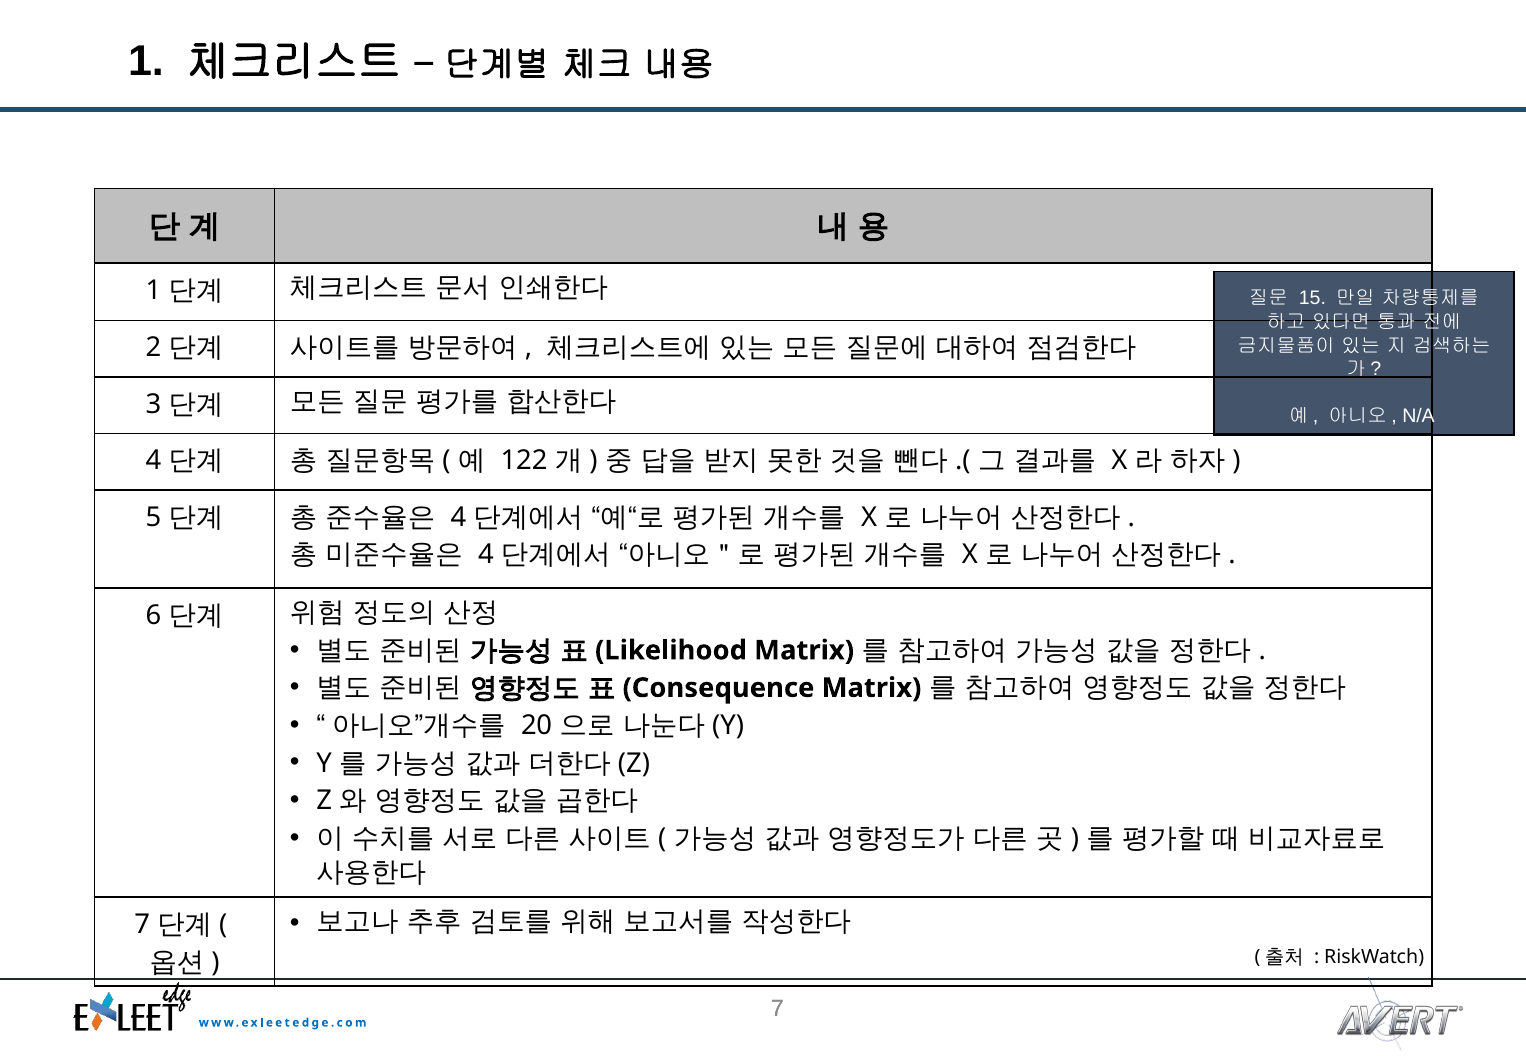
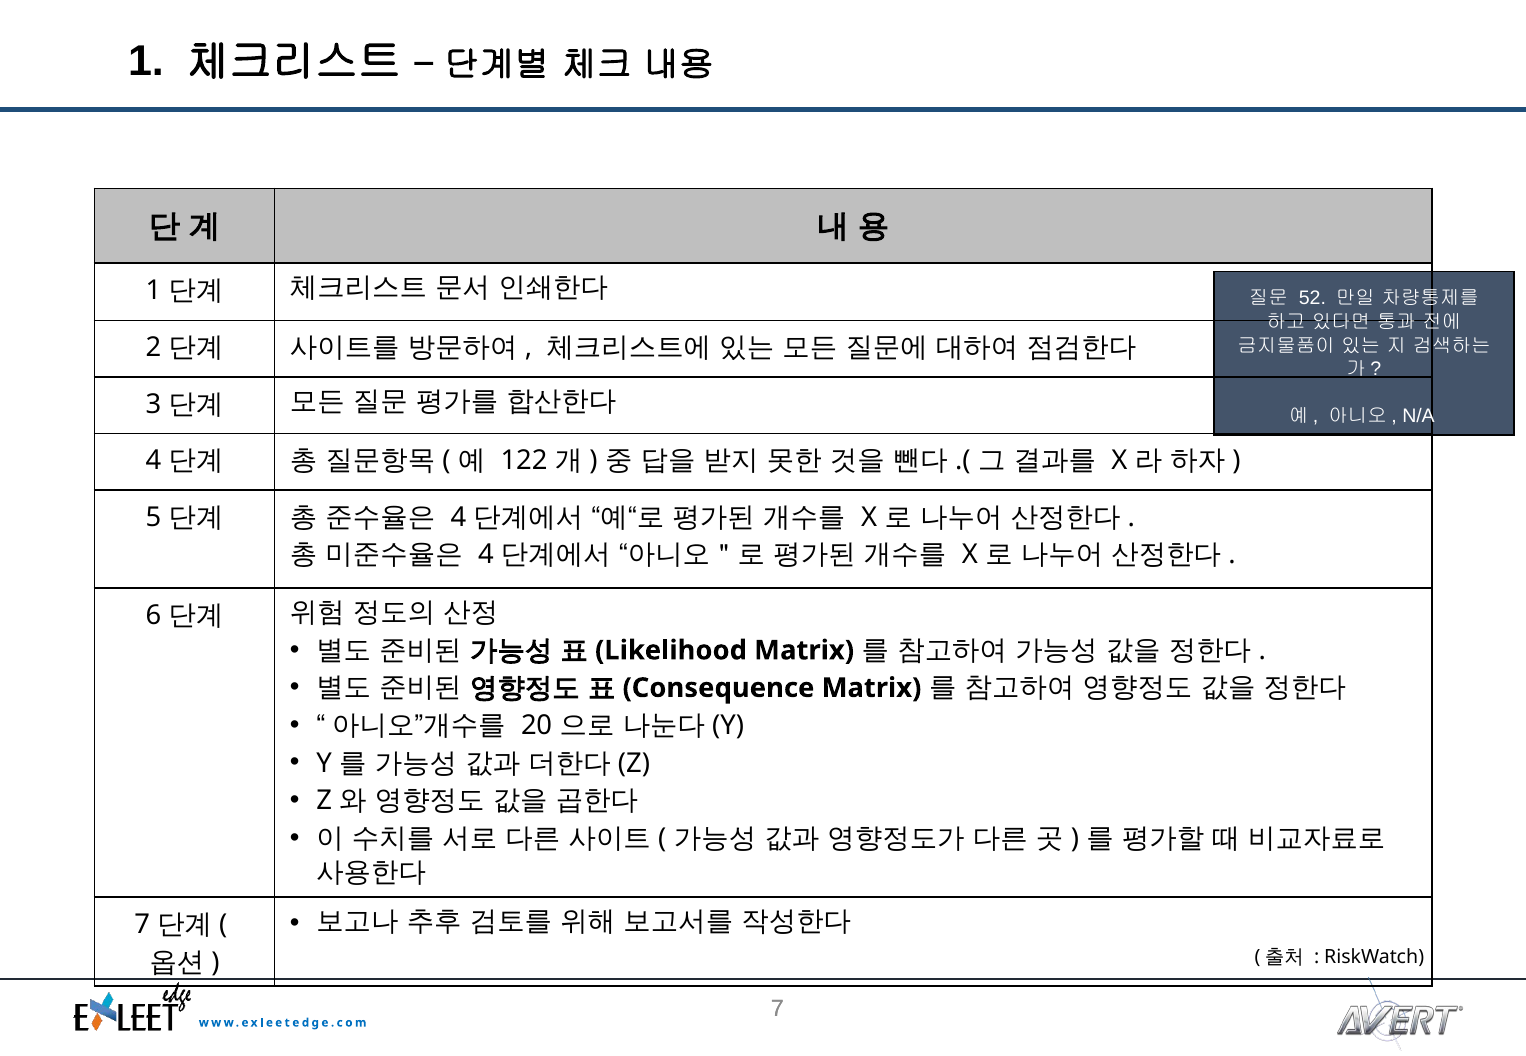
15: 15 -> 52 (1312, 299)
